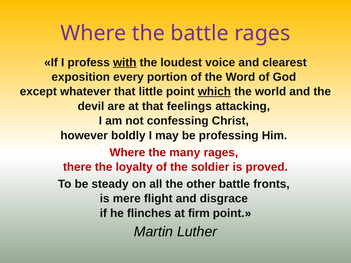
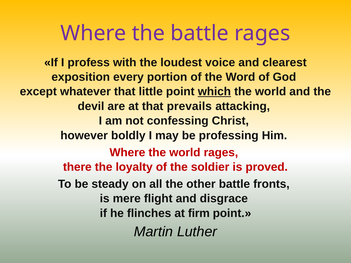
with underline: present -> none (125, 62)
feelings: feelings -> prevails (189, 106)
Where the many: many -> world (185, 153)
